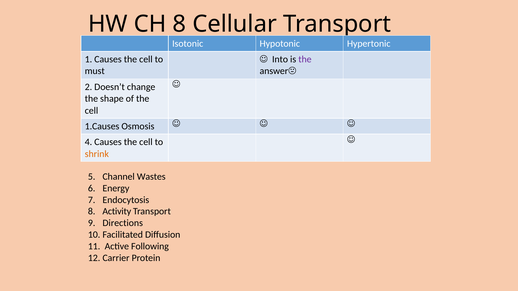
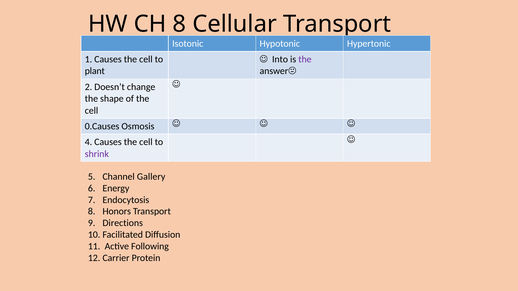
must: must -> plant (95, 71)
1.Causes: 1.Causes -> 0.Causes (102, 126)
shrink colour: orange -> purple (97, 154)
Wastes: Wastes -> Gallery (151, 177)
Activity: Activity -> Honors (117, 212)
